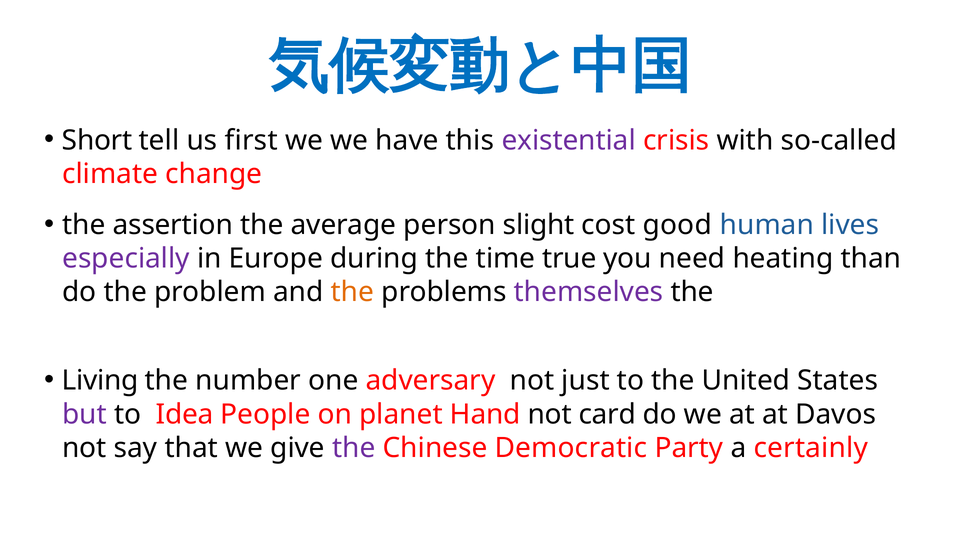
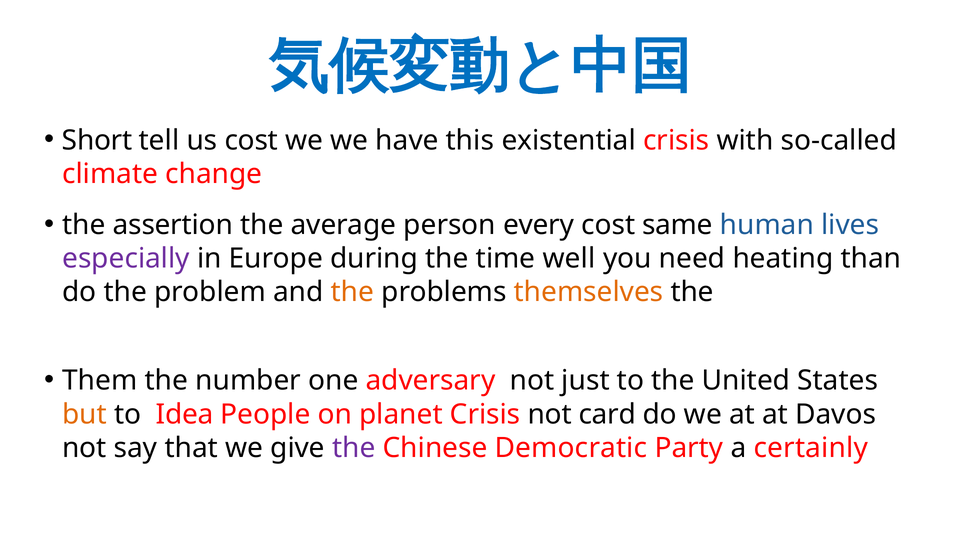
us first: first -> cost (251, 140)
existential colour: purple -> black (569, 140)
slight: slight -> every (539, 225)
good: good -> same (678, 225)
true: true -> well (569, 259)
themselves colour: purple -> orange (589, 292)
Living: Living -> Them (100, 381)
but colour: purple -> orange (85, 415)
planet Hand: Hand -> Crisis (485, 415)
